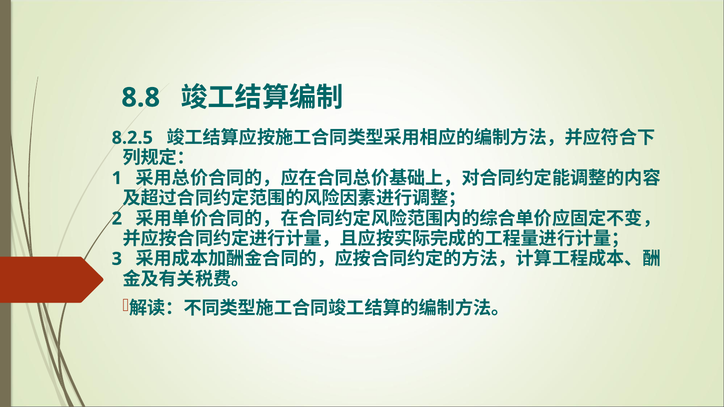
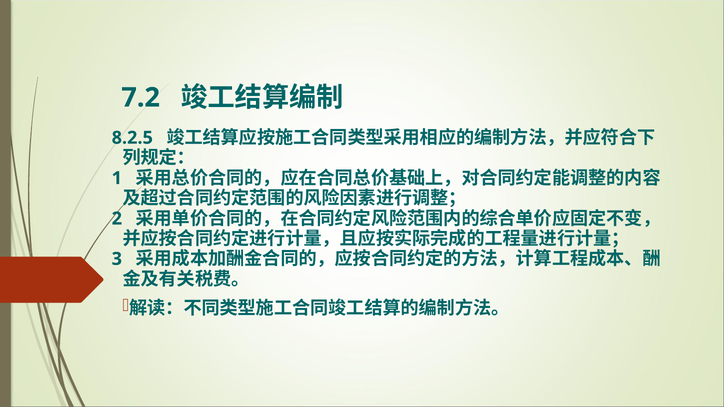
8.8: 8.8 -> 7.2 (141, 98)
